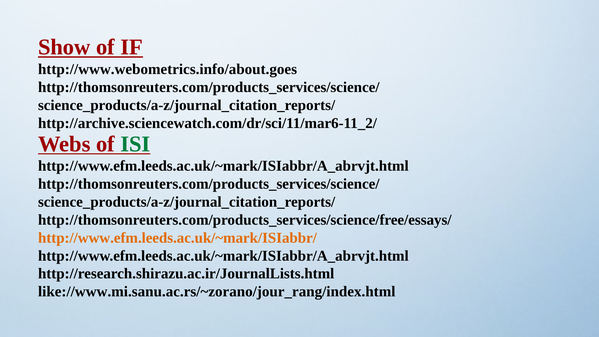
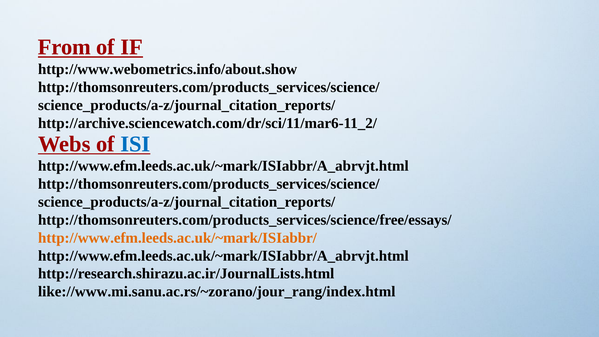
Show: Show -> From (64, 47)
http://www.webometrics.info/about.goes: http://www.webometrics.info/about.goes -> http://www.webometrics.info/about.show (168, 69)
ISI colour: green -> blue (135, 144)
